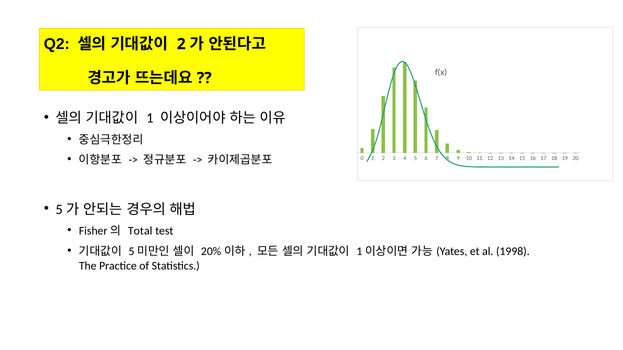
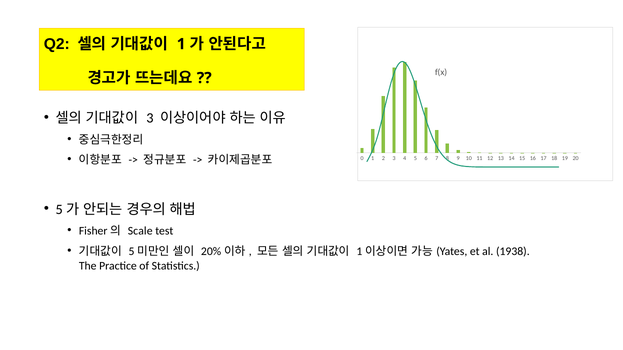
2: 2 -> 1 (181, 44)
1: 1 -> 3 (150, 118)
Total: Total -> Scale (140, 231)
1998: 1998 -> 1938 (513, 252)
